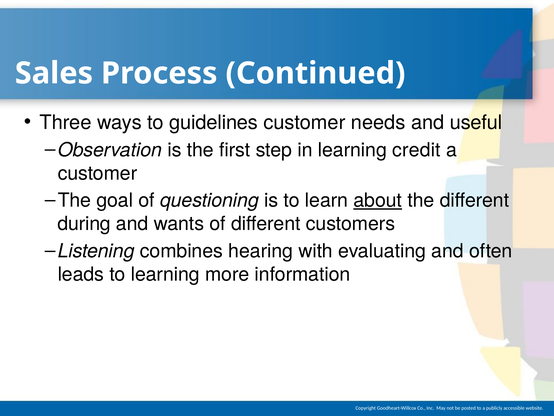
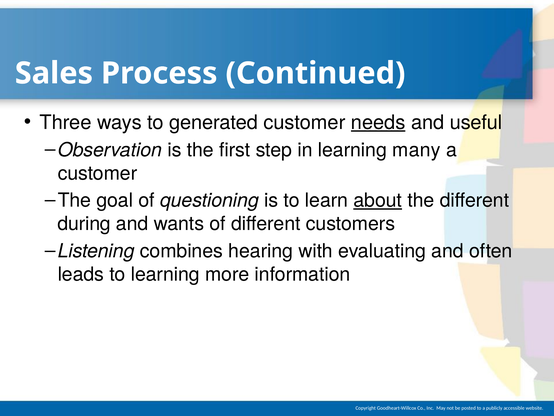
guidelines: guidelines -> generated (214, 122)
needs underline: none -> present (378, 122)
credit: credit -> many (416, 150)
